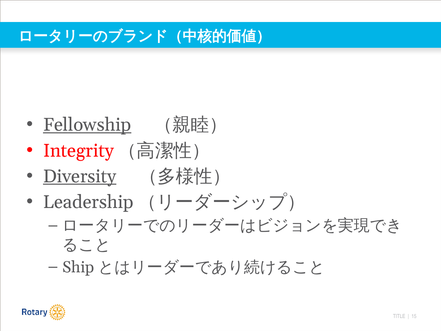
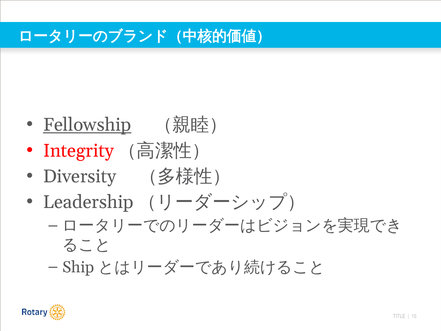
Diversity underline: present -> none (80, 176)
